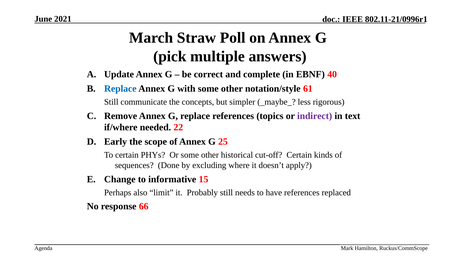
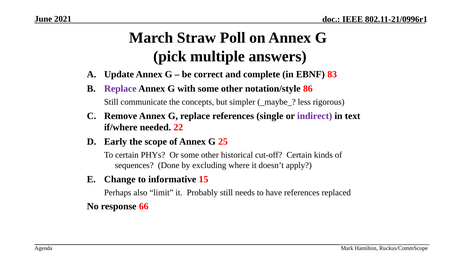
40: 40 -> 83 (332, 74)
Replace colour: blue -> purple (120, 89)
61: 61 -> 86 (308, 89)
topics: topics -> single (270, 116)
